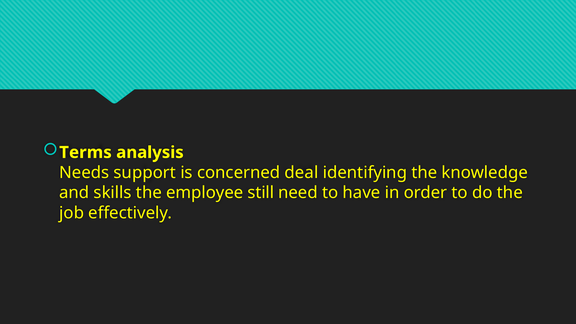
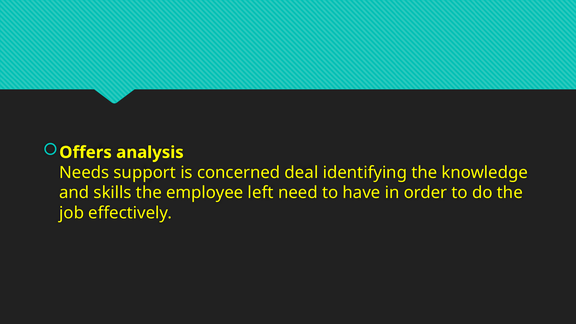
Terms: Terms -> Offers (85, 152)
still: still -> left (261, 193)
